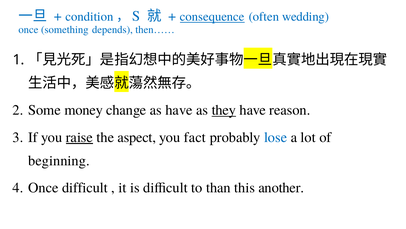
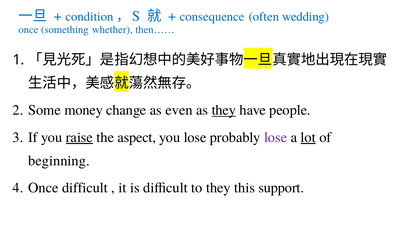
consequence underline: present -> none (212, 17)
depends: depends -> whether (112, 30)
as have: have -> even (179, 110)
reason: reason -> people (290, 110)
you fact: fact -> lose (195, 137)
lose colour: blue -> purple (276, 137)
lot underline: none -> present (308, 137)
to than: than -> they (218, 187)
another: another -> support (281, 187)
